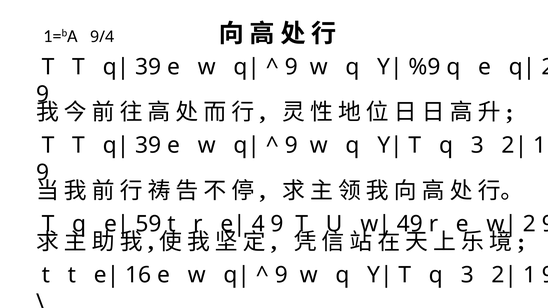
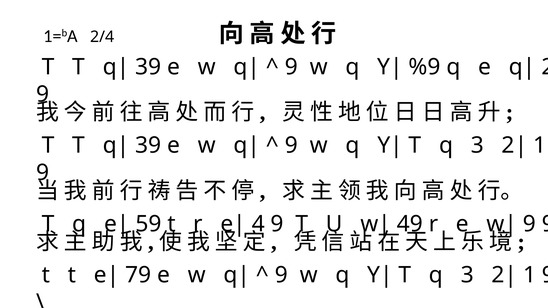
9/4: 9/4 -> 2/4 (102, 37)
2: 2 -> 9 (529, 224)
16: 16 -> 79 (138, 275)
